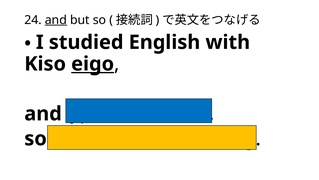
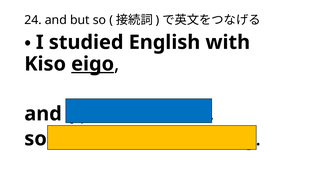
and underline: present -> none (56, 20)
